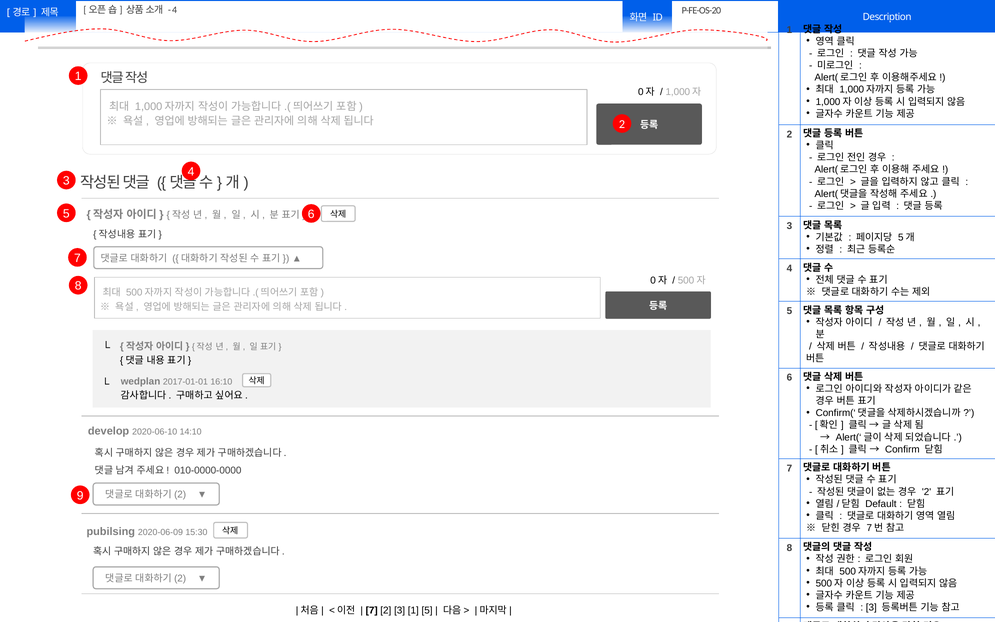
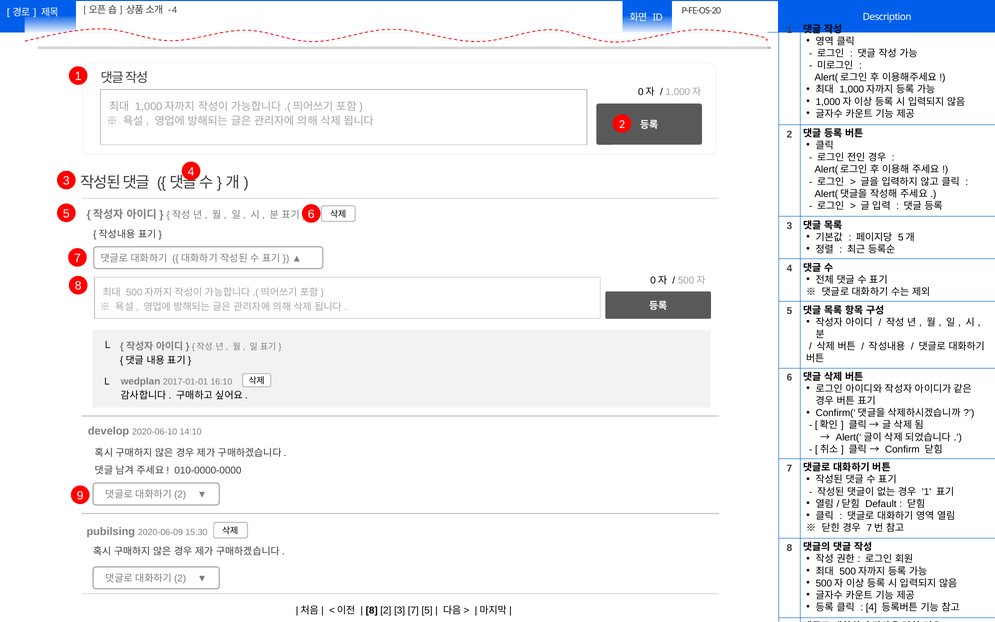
2: 2 -> 1 (927, 492)
3: 3 -> 4 (871, 607)
7: 7 -> 8 (372, 610)
3 1: 1 -> 7 (413, 610)
